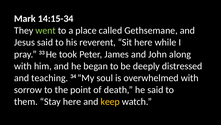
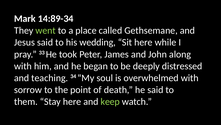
14:15-34: 14:15-34 -> 14:89-34 (56, 19)
reverent: reverent -> wedding (98, 42)
keep colour: yellow -> light green (110, 101)
